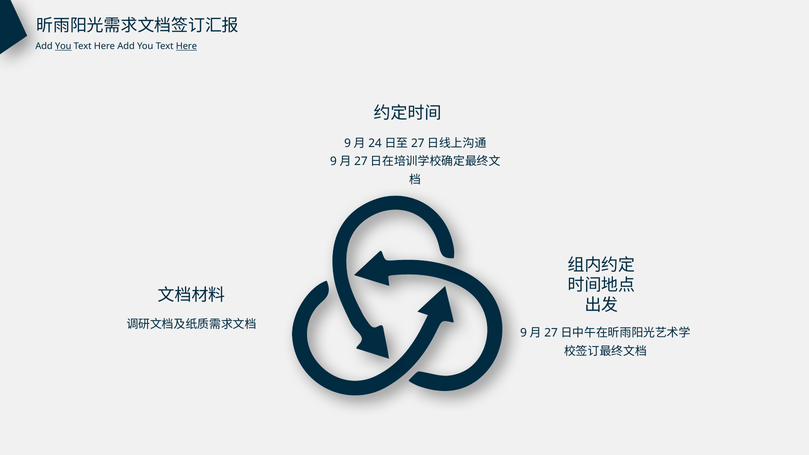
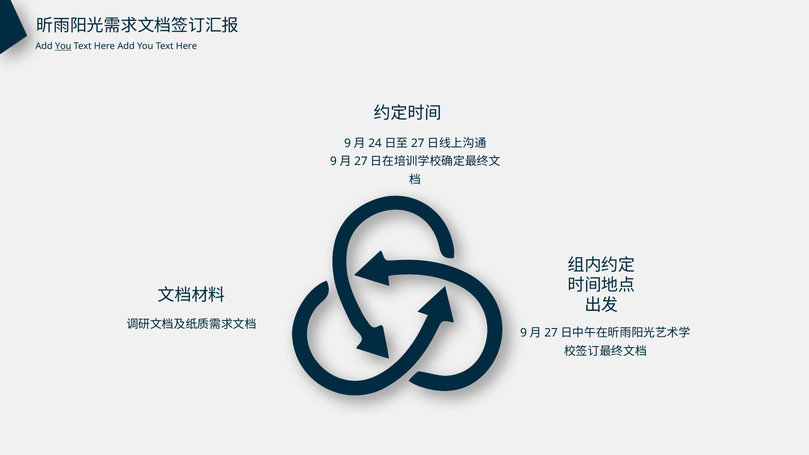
Here underline: present -> none (187, 46)
